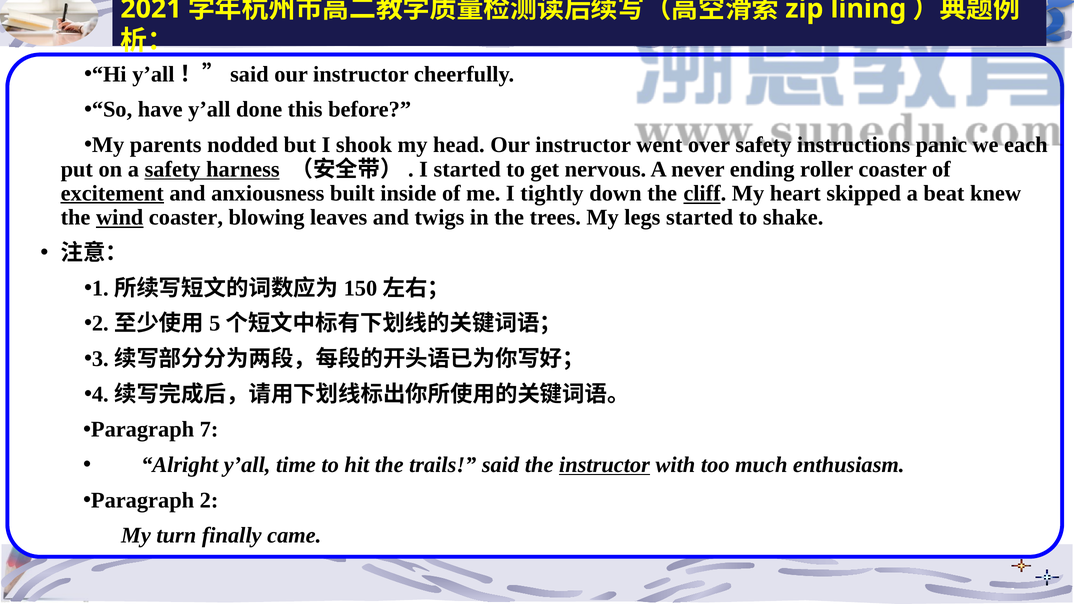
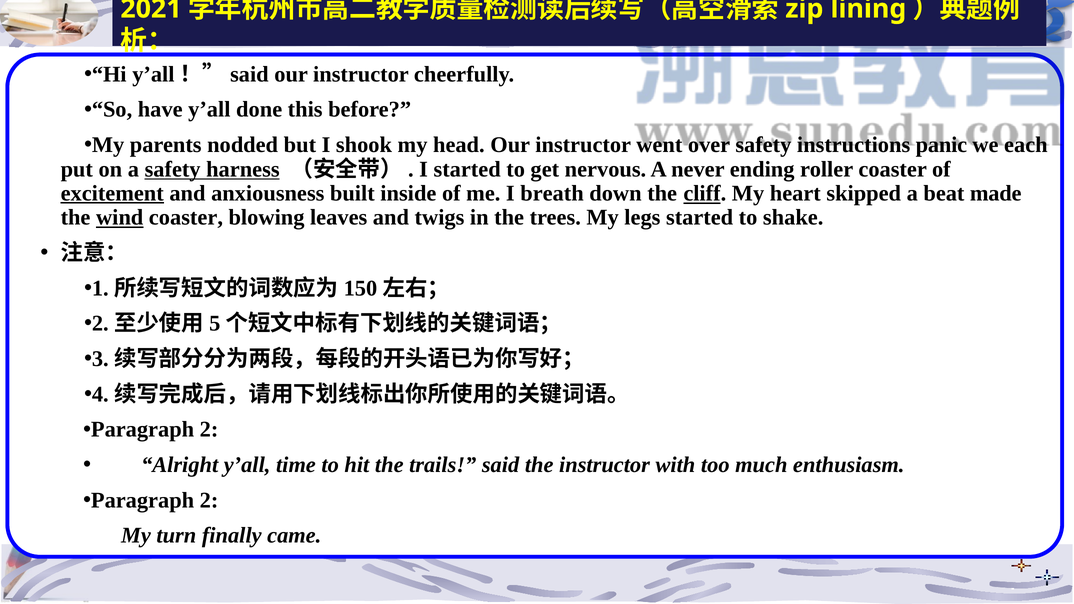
tightly: tightly -> breath (552, 193)
knew: knew -> made (996, 193)
7: 7 -> 2 (209, 430)
instructor underline: present -> none (604, 465)
